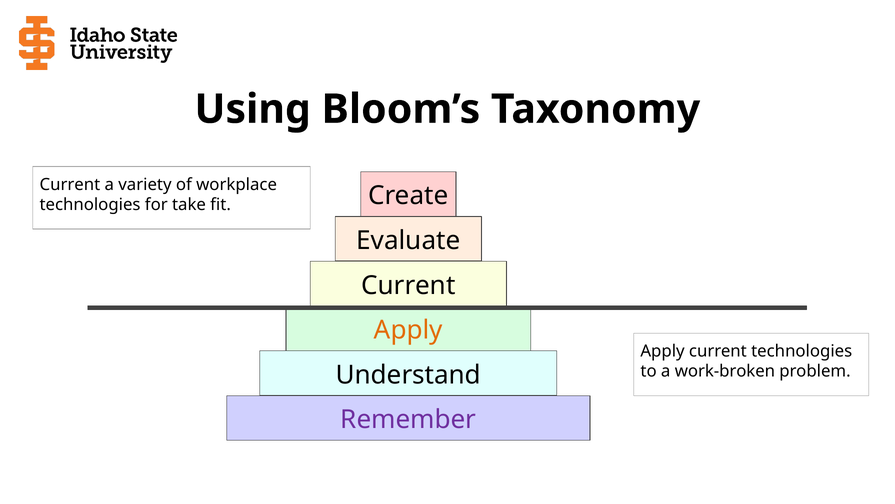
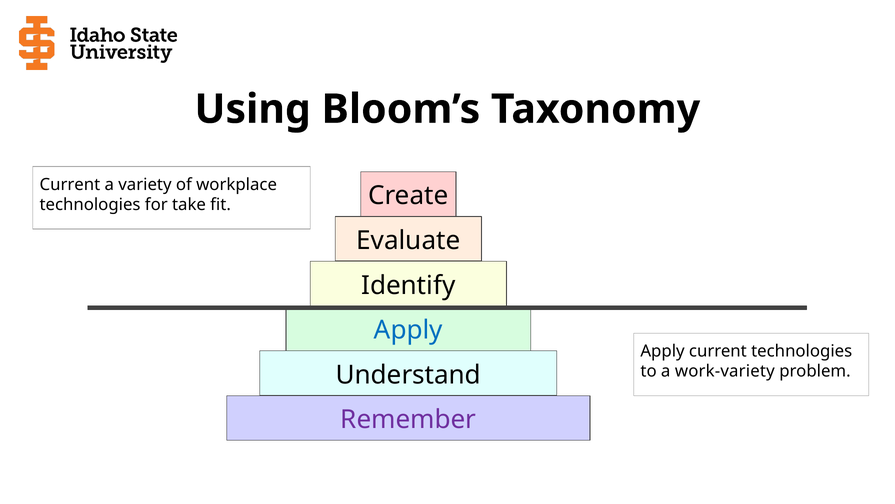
Current: Current -> Identify (408, 285)
Apply colour: orange -> blue (408, 330)
work-broken: work-broken -> work-variety (725, 371)
